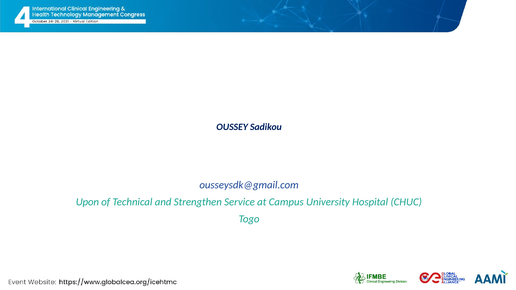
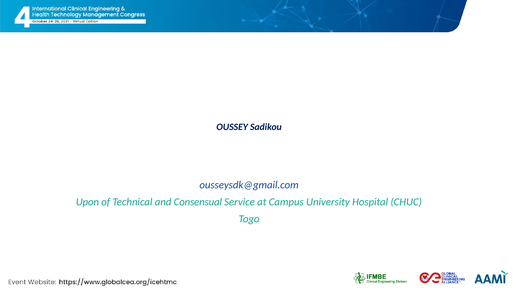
Strengthen: Strengthen -> Consensual (198, 202)
